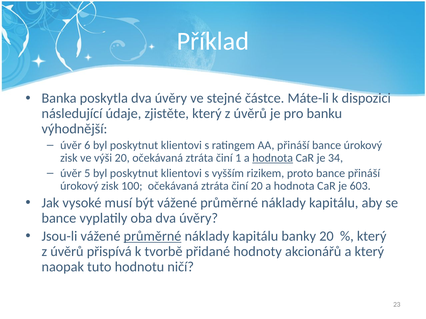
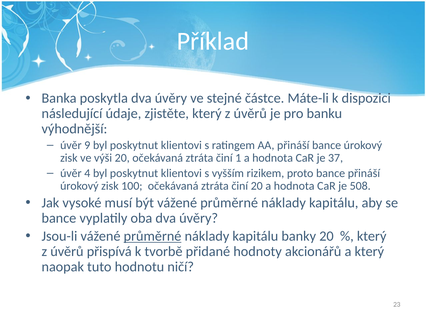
6: 6 -> 9 (87, 145)
hodnota underline: present -> none (273, 158)
34: 34 -> 37 (336, 158)
5: 5 -> 4 (87, 173)
603: 603 -> 508 (360, 186)
